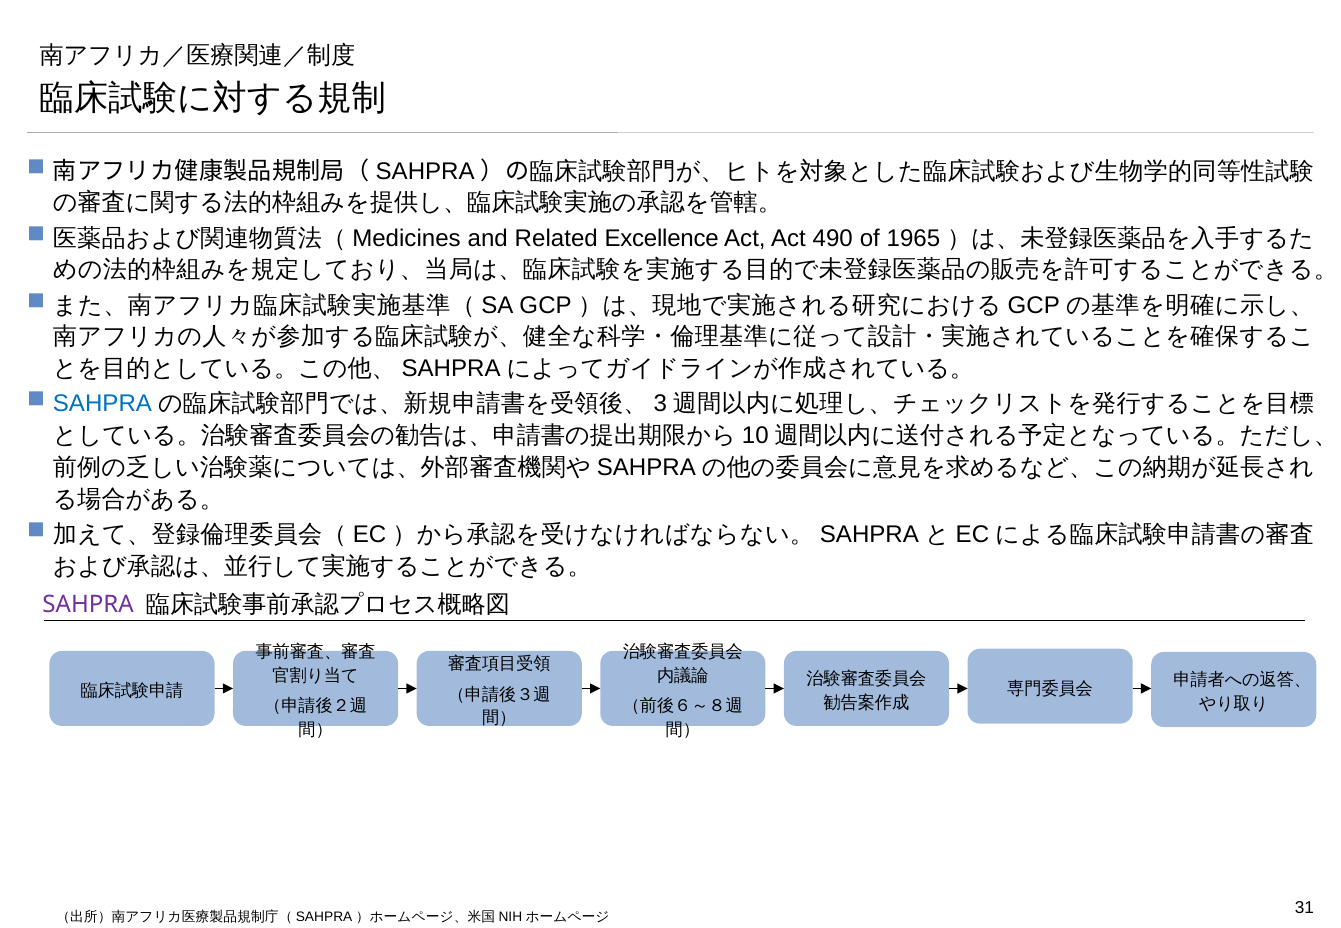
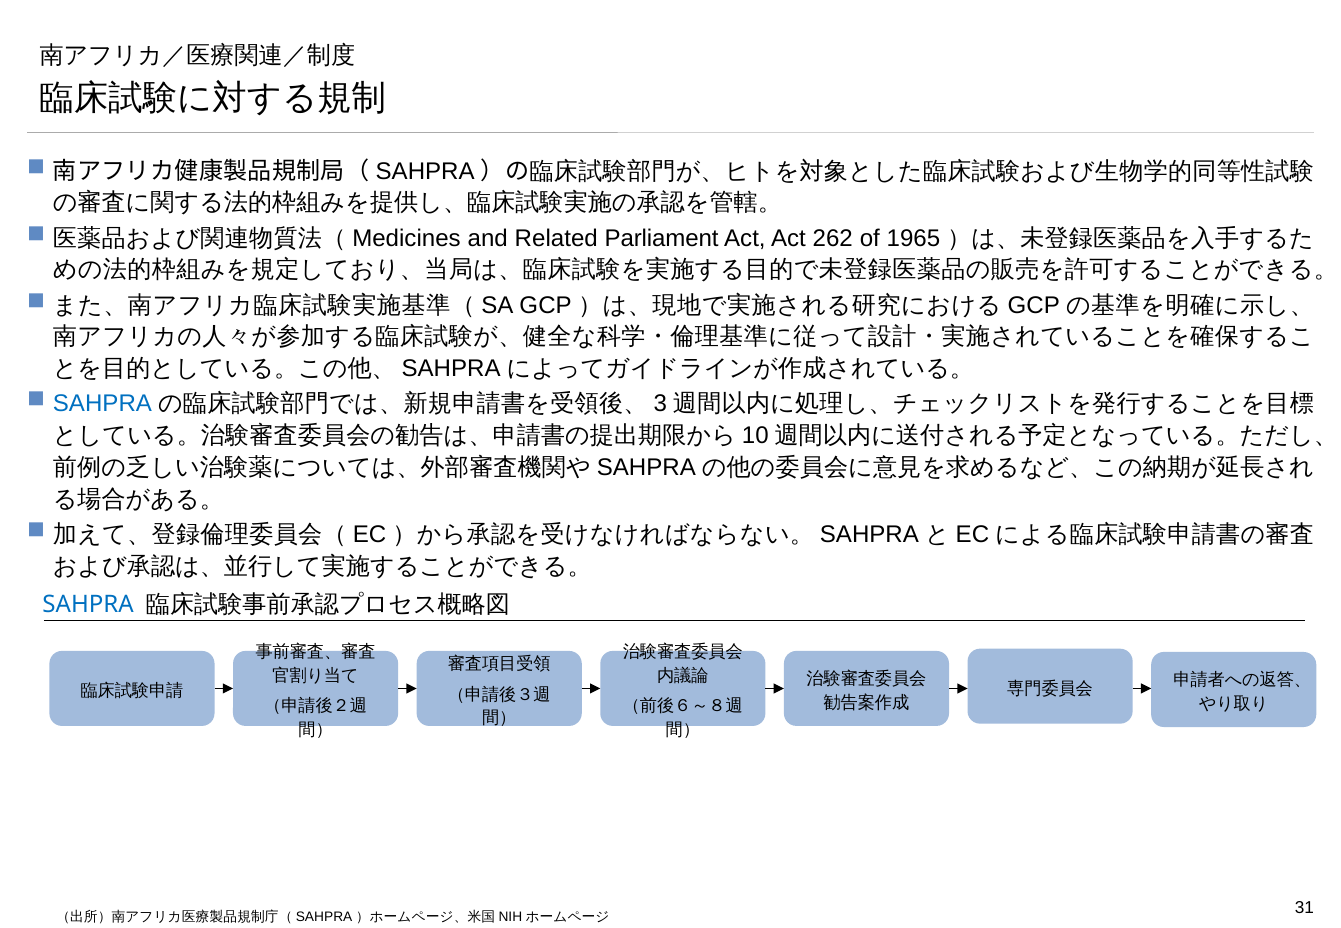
Excellence: Excellence -> Parliament (662, 238)
490: 490 -> 262 (833, 238)
SAHPRA colour: purple -> blue (88, 605)
